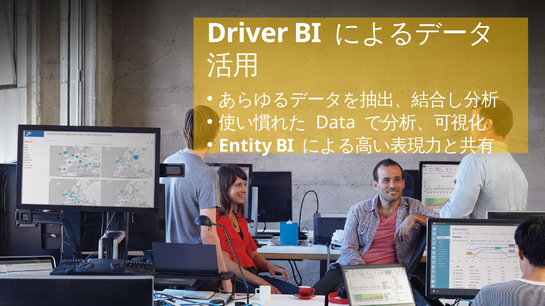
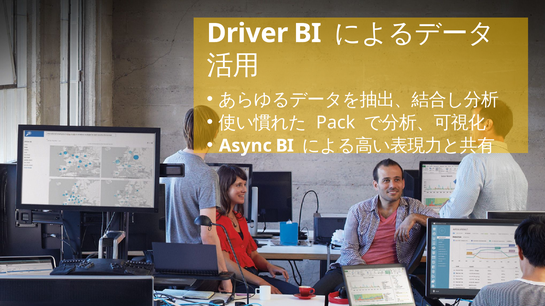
Data: Data -> Pack (336, 123)
Entity: Entity -> Async (245, 146)
